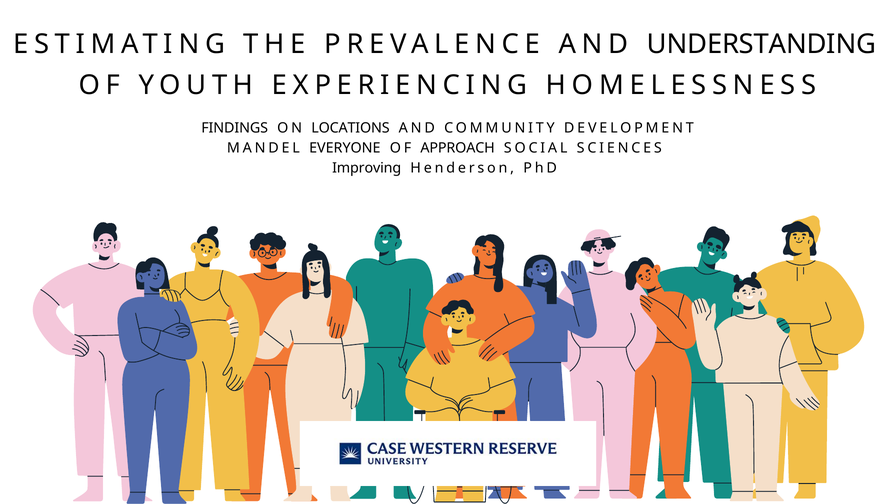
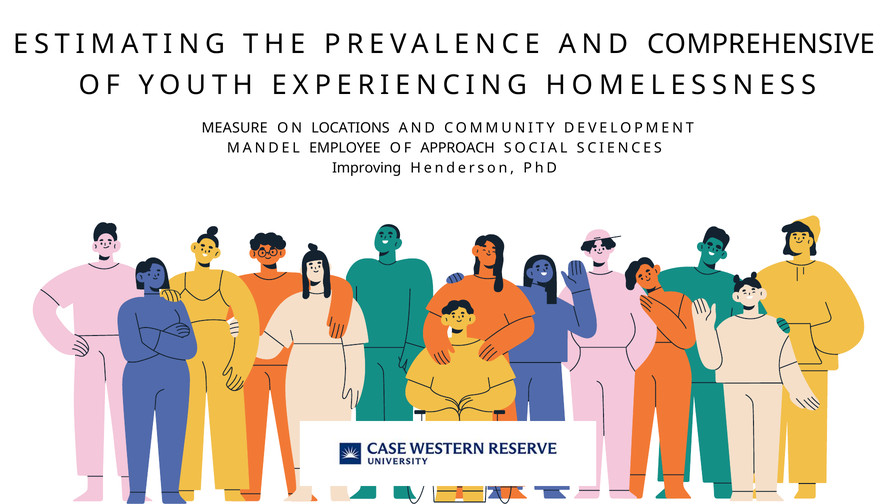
UNDERSTANDING: UNDERSTANDING -> COMPREHENSIVE (761, 44)
FINDINGS: FINDINGS -> MEASURE (235, 128)
EVERYONE: EVERYONE -> EMPLOYEE (345, 148)
